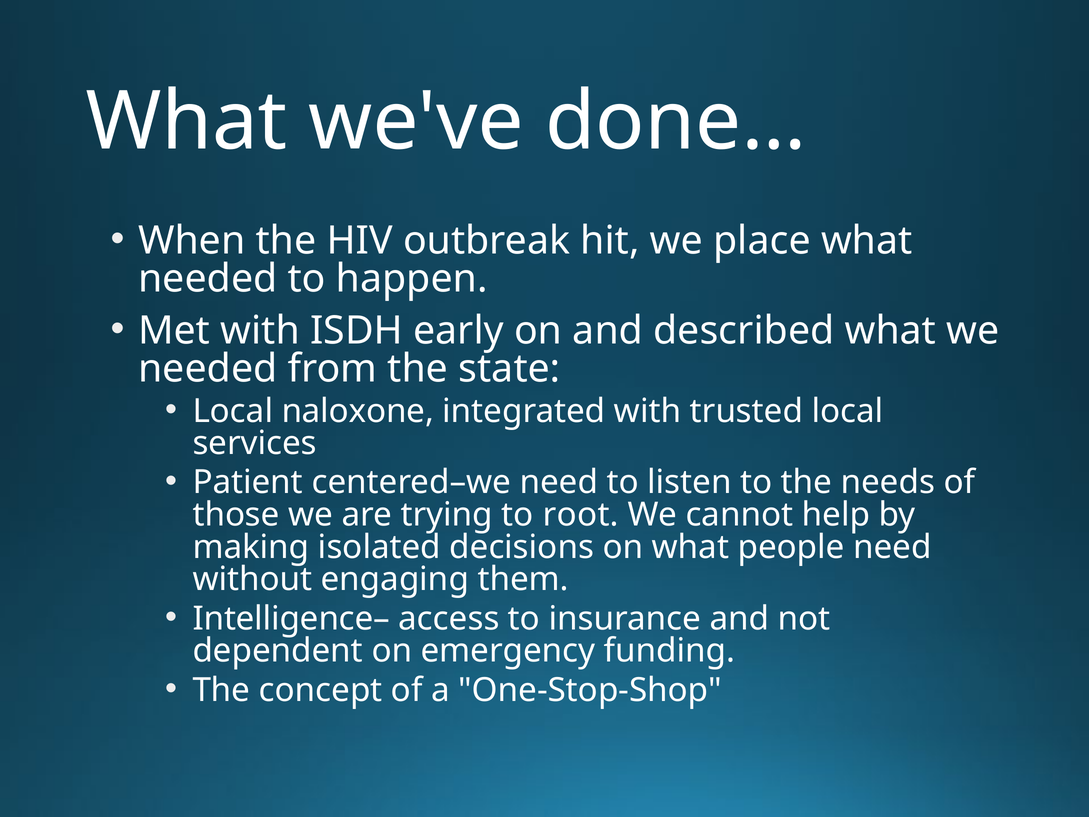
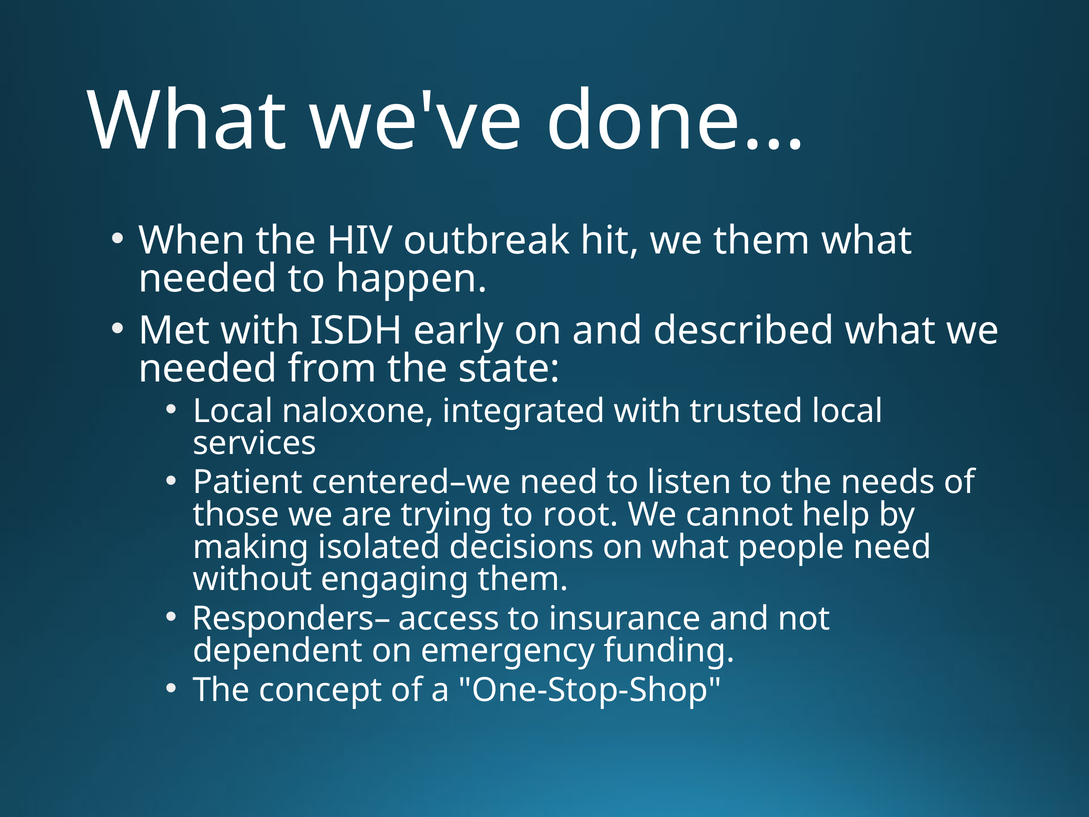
we place: place -> them (762, 240)
Intelligence–: Intelligence– -> Responders– (291, 618)
